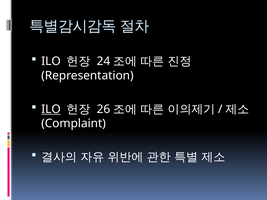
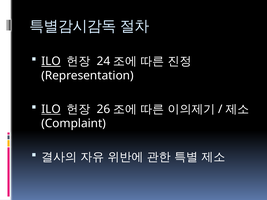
ILO underline: none -> present (51, 61)
